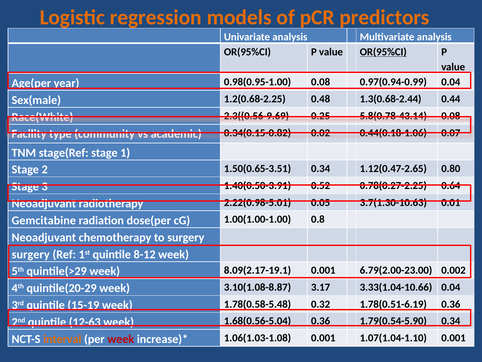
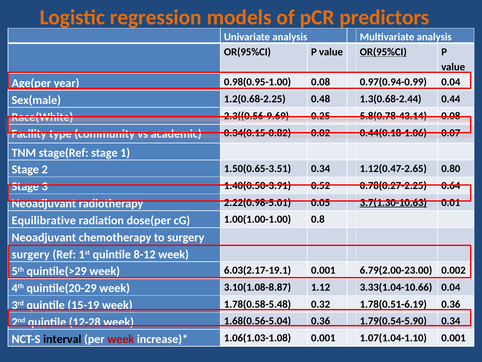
3.7(1.30-10.63 underline: none -> present (393, 202)
Gemcitabine: Gemcitabine -> Equilibrative (44, 220)
8.09(2.17-19.1: 8.09(2.17-19.1 -> 6.03(2.17-19.1 (258, 270)
3.17: 3.17 -> 1.12 (321, 287)
12-63: 12-63 -> 12-28 (85, 322)
interval colour: orange -> black (62, 339)
